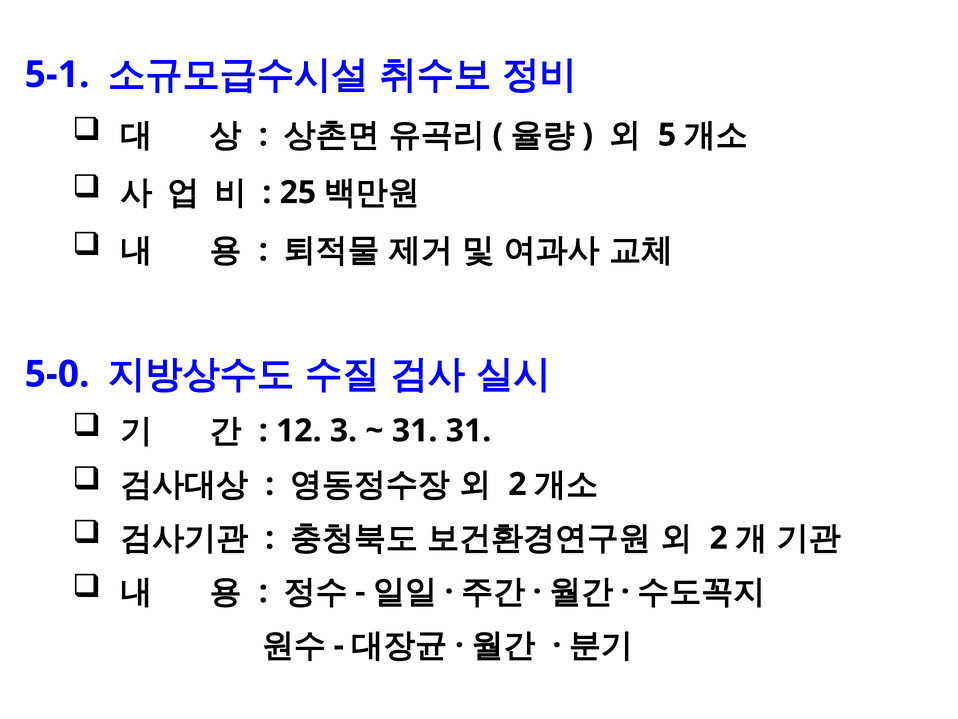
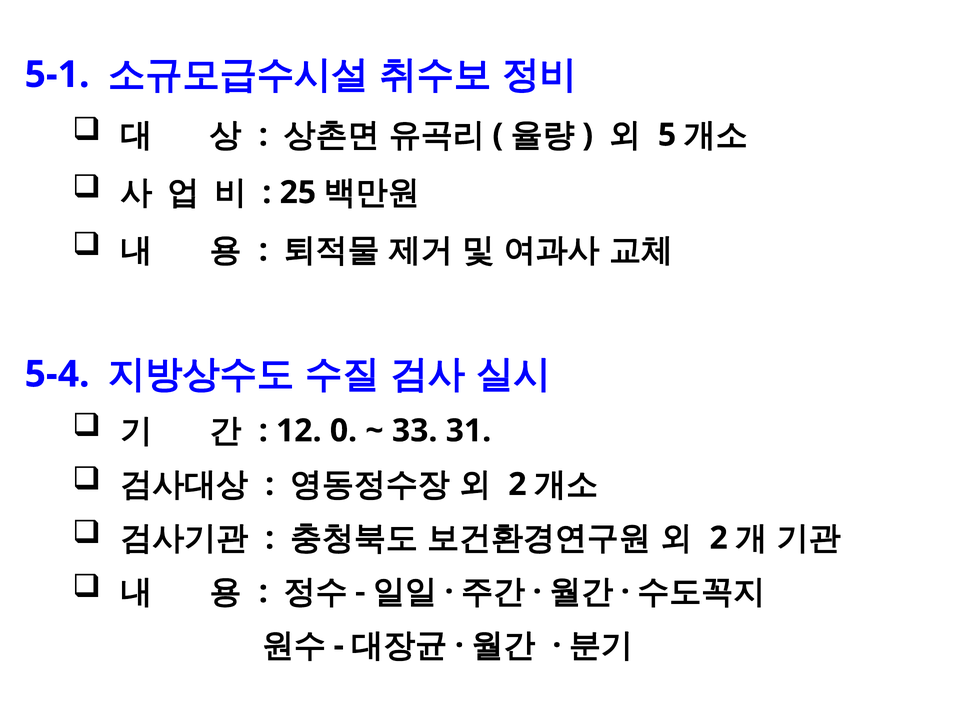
5-0: 5-0 -> 5-4 (57, 374)
3: 3 -> 0 (343, 430)
31: 31 -> 33 (415, 430)
